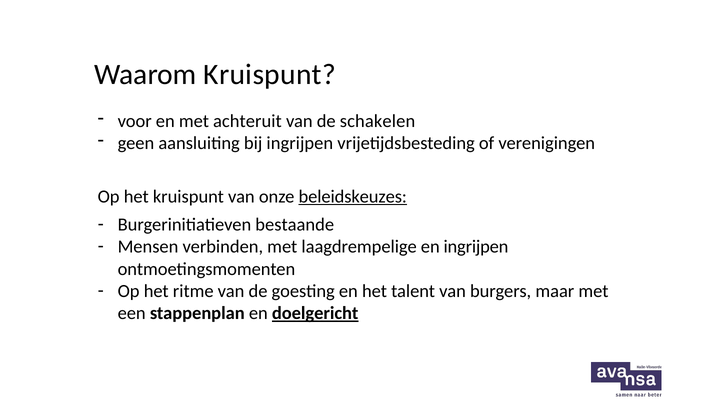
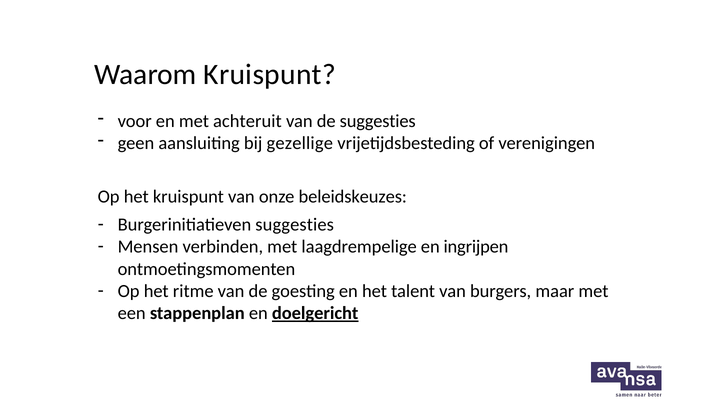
de schakelen: schakelen -> suggesties (378, 121)
bij ingrijpen: ingrijpen -> gezellige (300, 143)
beleidskeuzes underline: present -> none (353, 197)
Burgerinitiatieven bestaande: bestaande -> suggesties (295, 225)
